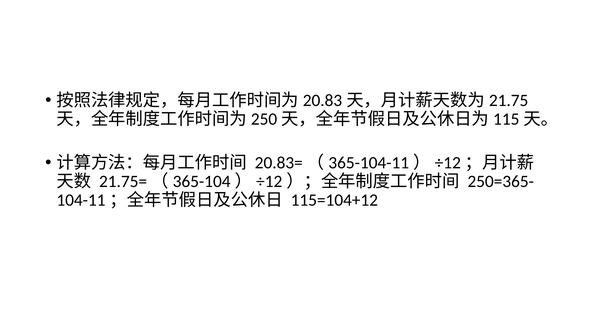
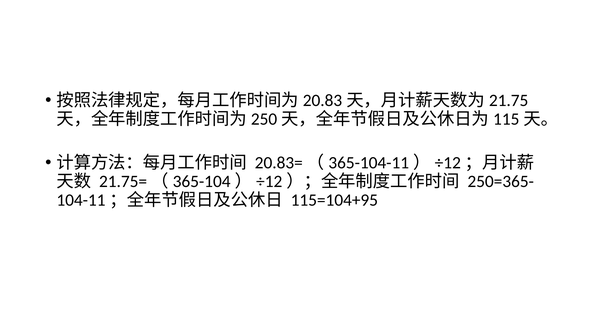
115=104+12: 115=104+12 -> 115=104+95 (334, 200)
